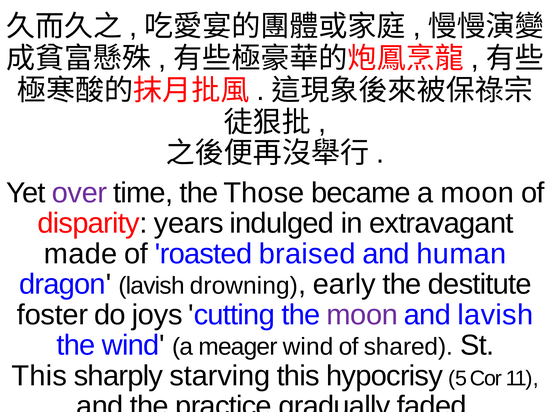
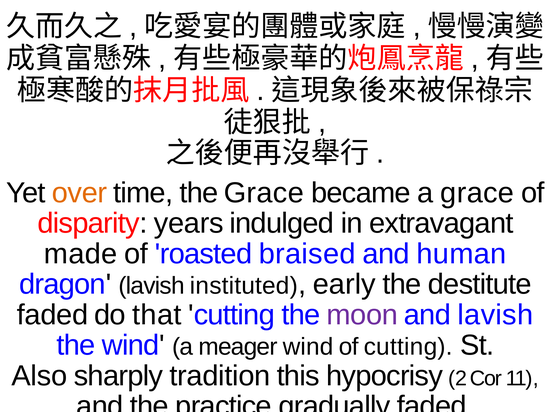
over colour: purple -> orange (80, 193)
the Those: Those -> Grace (264, 193)
a moon: moon -> grace (477, 193)
drowning: drowning -> instituted (244, 286)
foster: foster -> faded (53, 315)
joys: joys -> that (157, 315)
of shared: shared -> cutting (408, 347)
This: This -> Also (39, 376)
starving: starving -> tradition (220, 376)
5: 5 -> 2 (458, 379)
